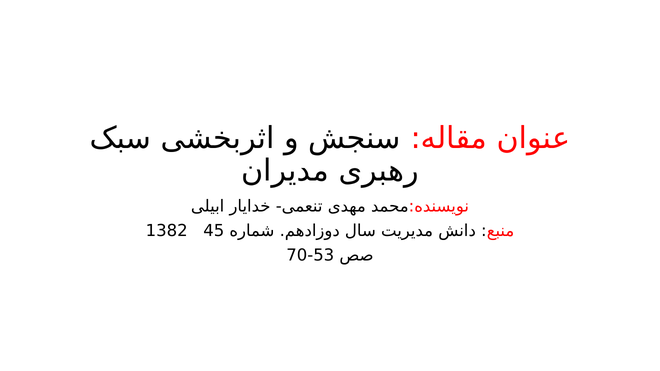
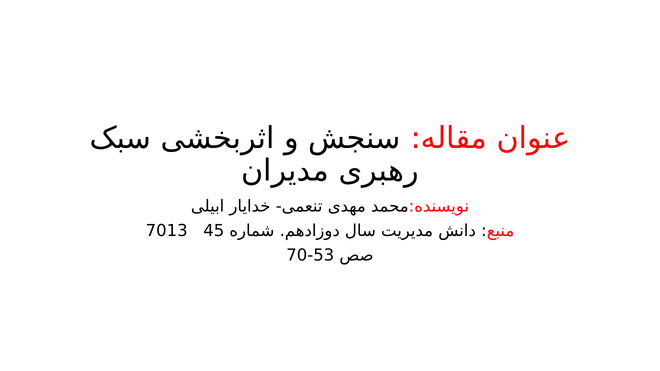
1382: 1382 -> 7013 (167, 231)
